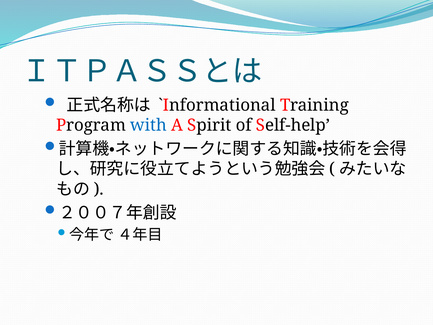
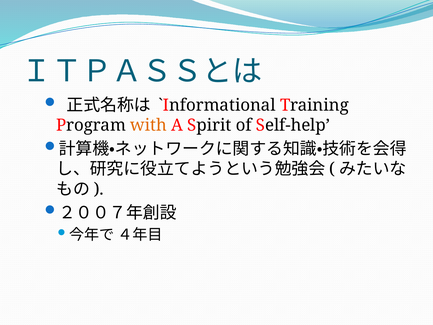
with colour: blue -> orange (149, 125)
